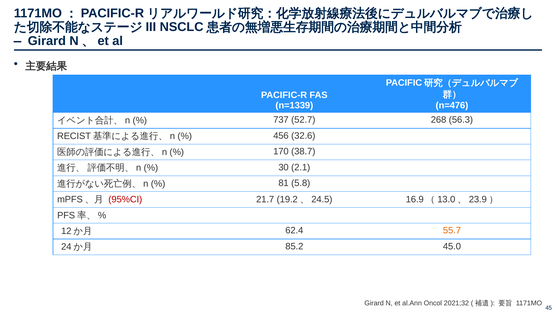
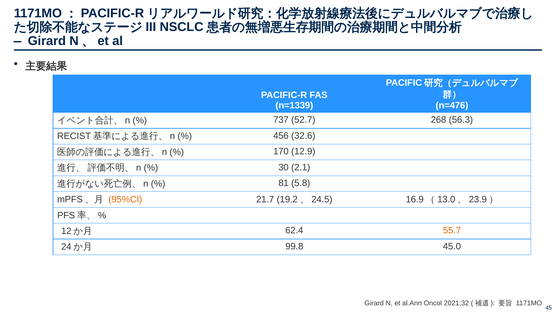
38.7: 38.7 -> 12.9 (303, 151)
95%CI colour: red -> orange (125, 199)
85.2: 85.2 -> 99.8 (294, 246)
